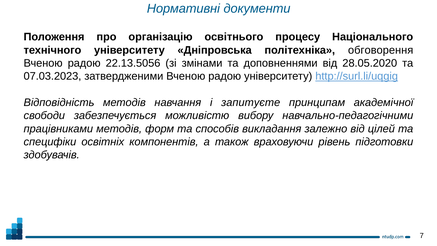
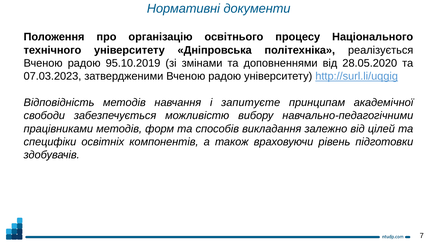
обговорення: обговорення -> реалізується (381, 50)
22.13.5056: 22.13.5056 -> 95.10.2019 (133, 63)
